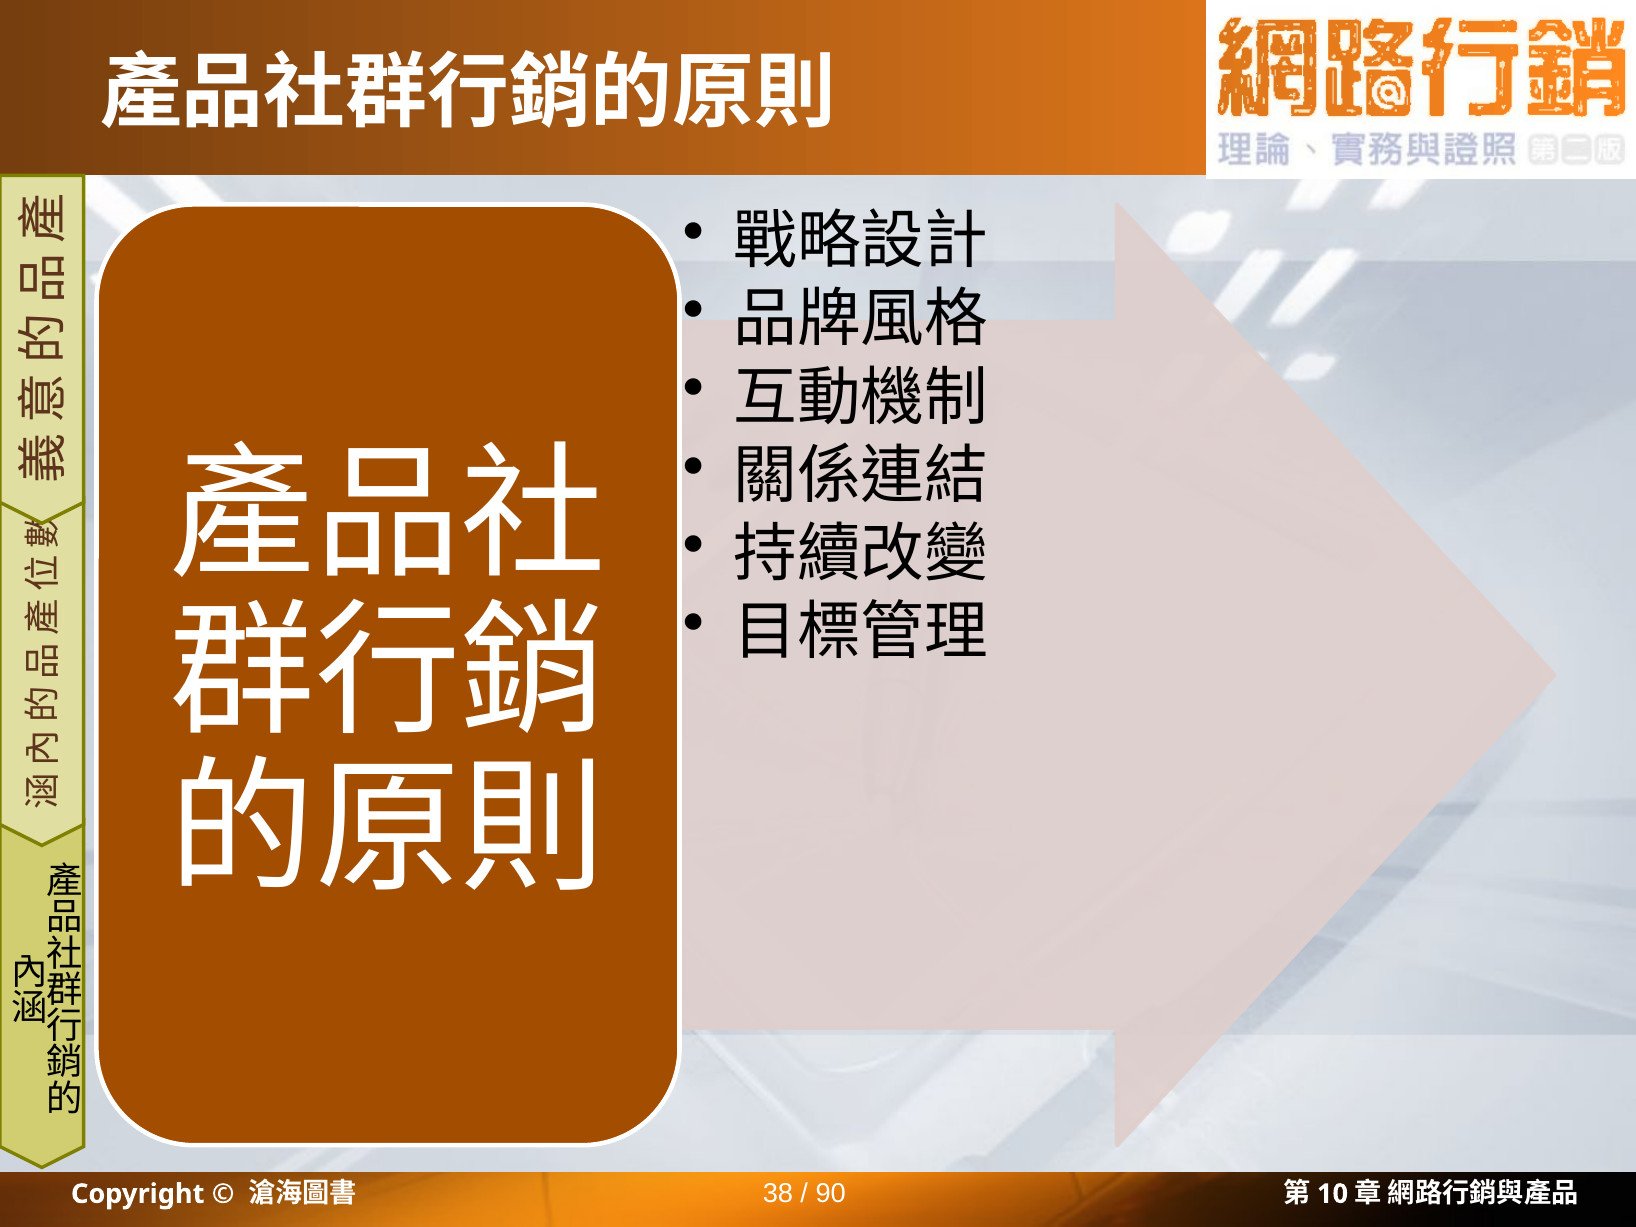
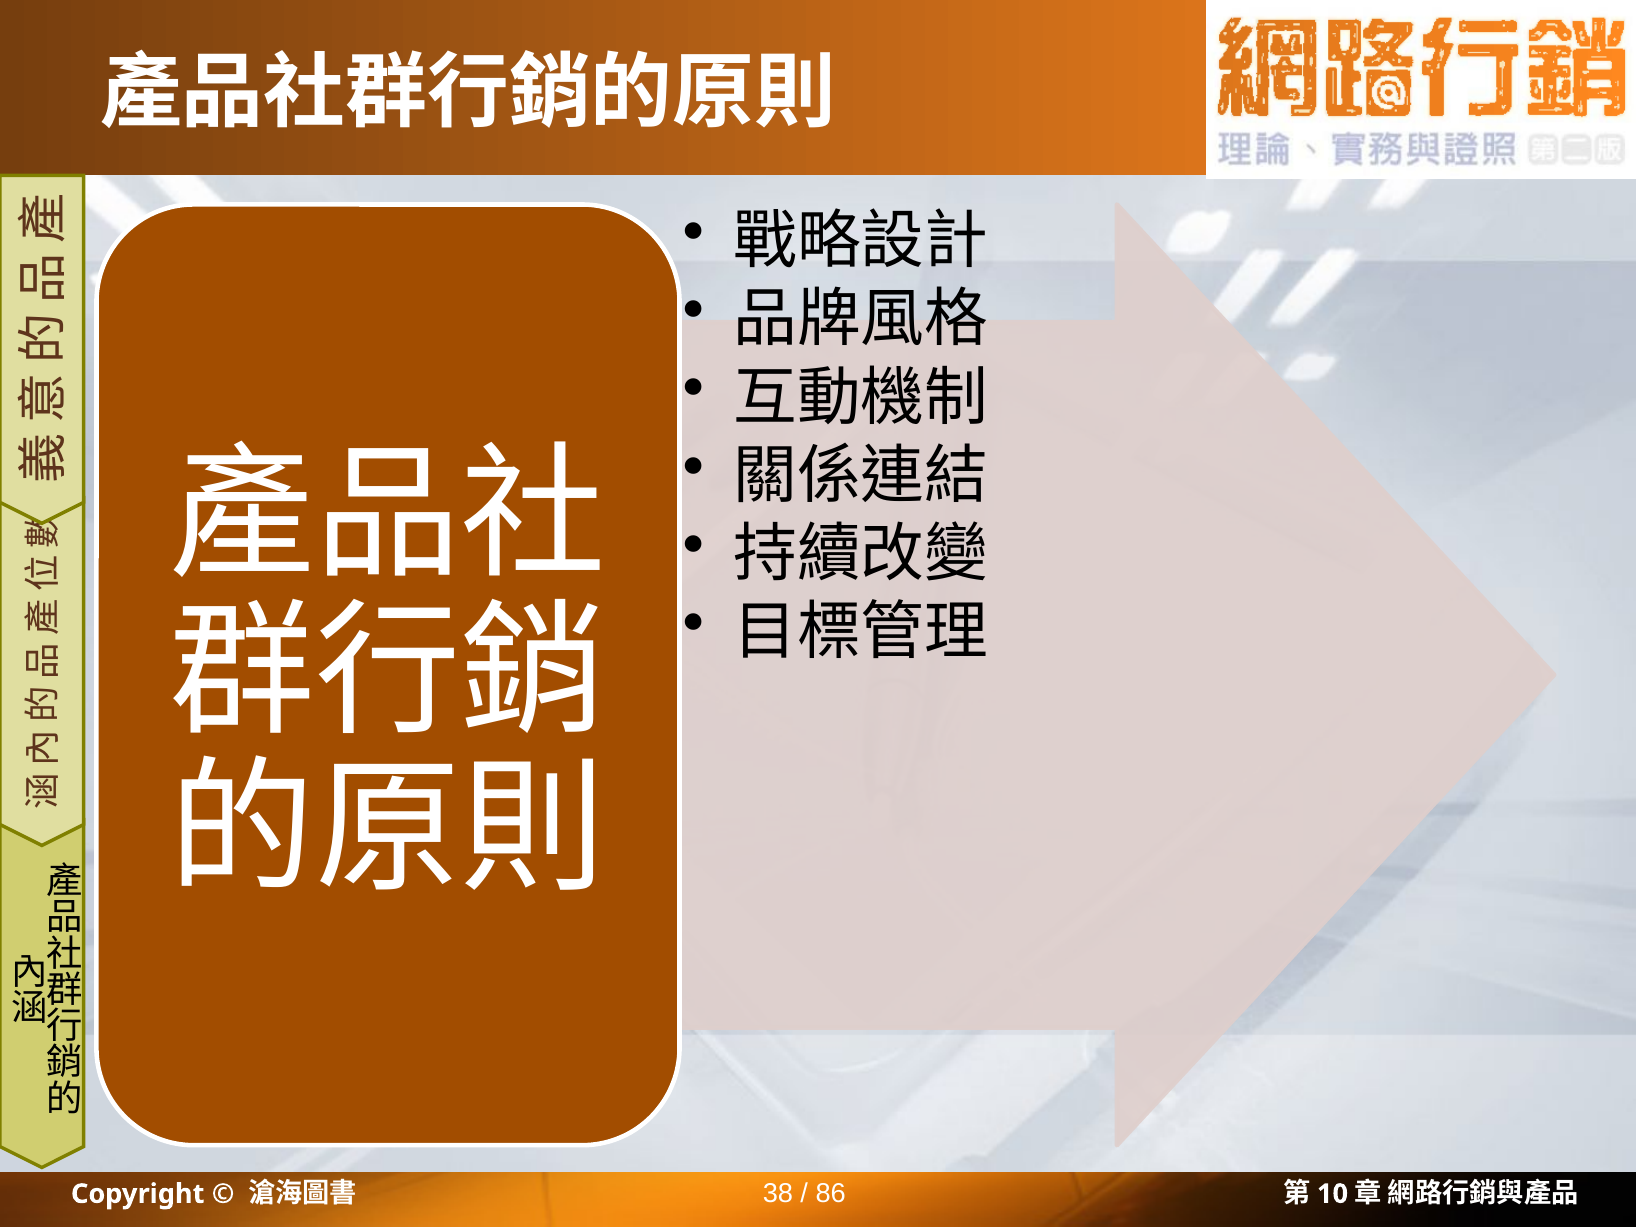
90: 90 -> 86 (831, 1194)
